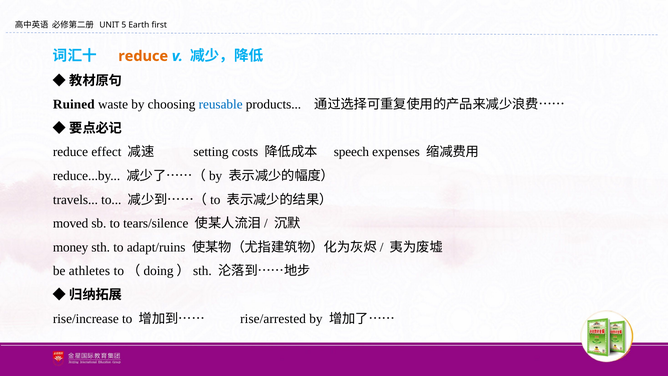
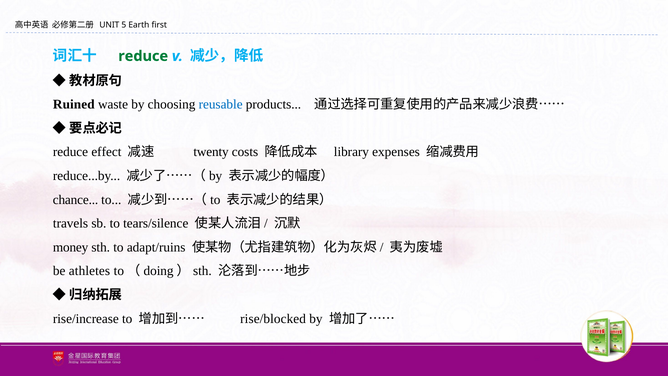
reduce colour: orange -> green (143, 56)
setting: setting -> twenty (211, 152)
speech: speech -> library (351, 152)
travels: travels -> chance (76, 200)
moved: moved -> travels (71, 223)
rise/arrested: rise/arrested -> rise/blocked (273, 318)
